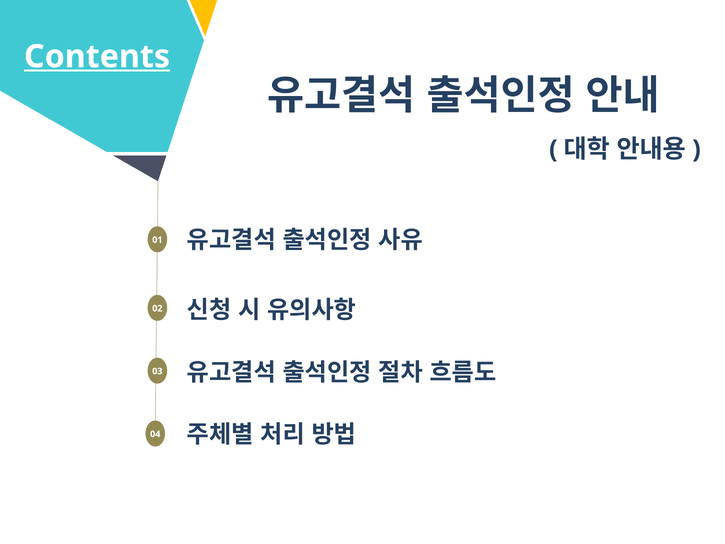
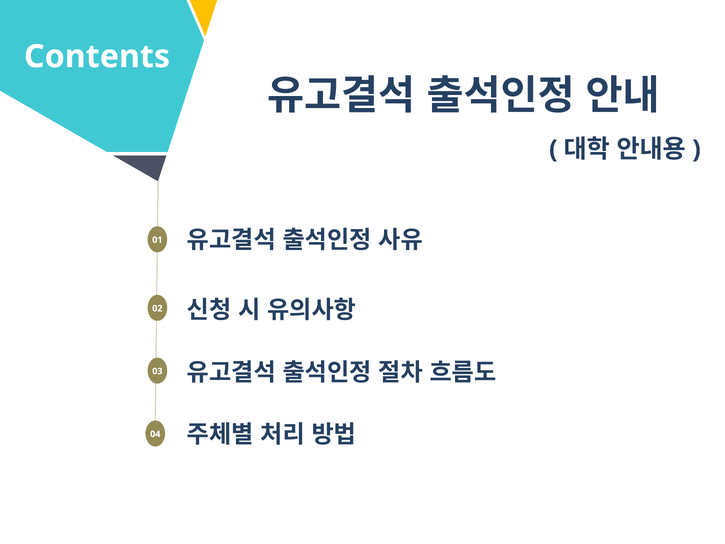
Contents underline: present -> none (97, 57)
